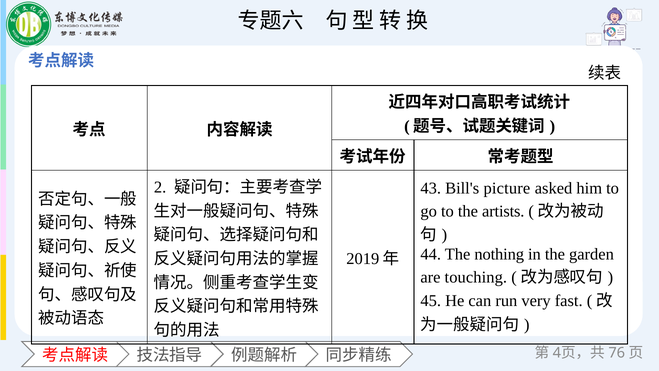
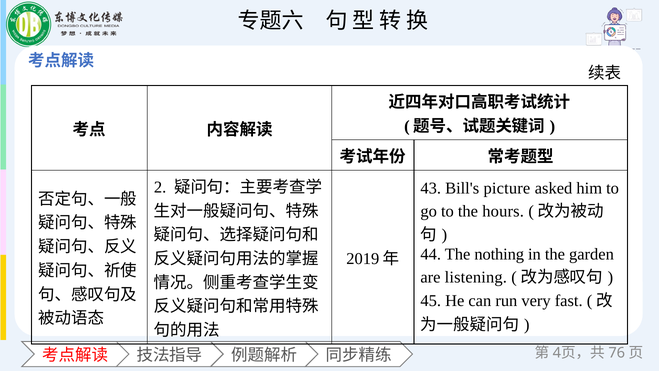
artists: artists -> hours (503, 211)
touching: touching -> listening (476, 277)
